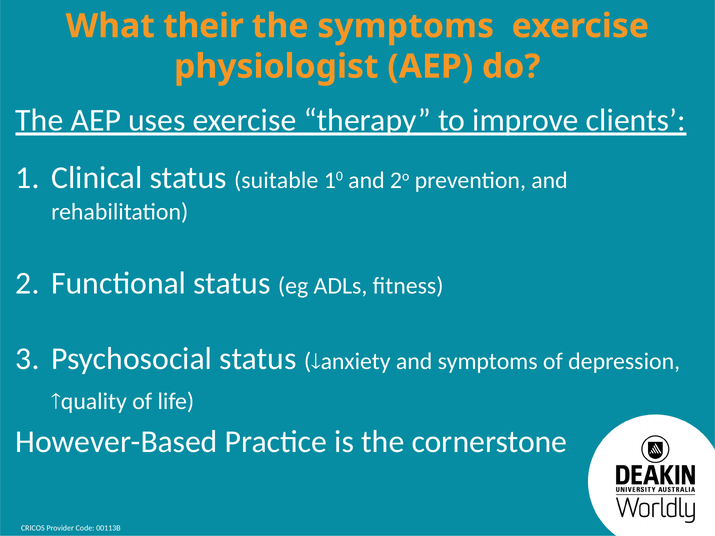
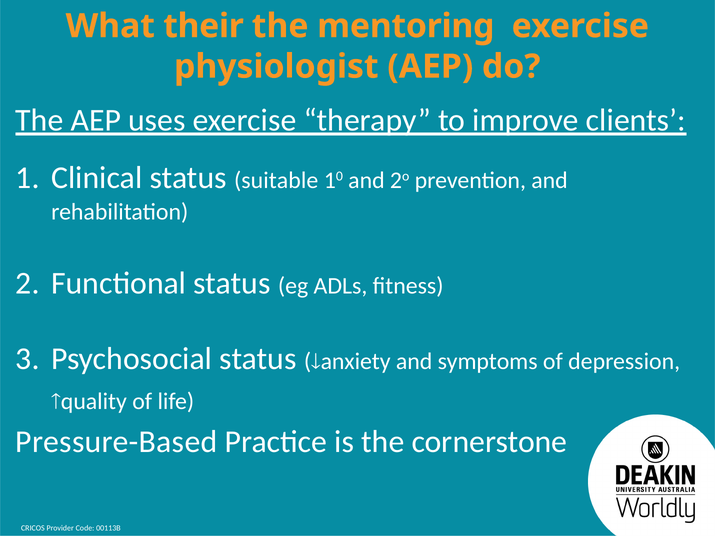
the symptoms: symptoms -> mentoring (406, 26)
However-Based: However-Based -> Pressure-Based (116, 442)
